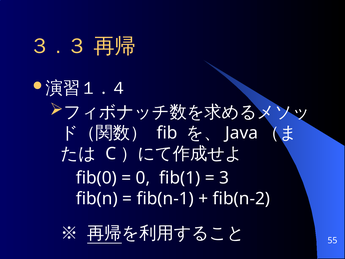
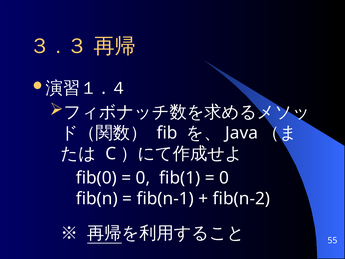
3: 3 -> 0 (224, 178)
